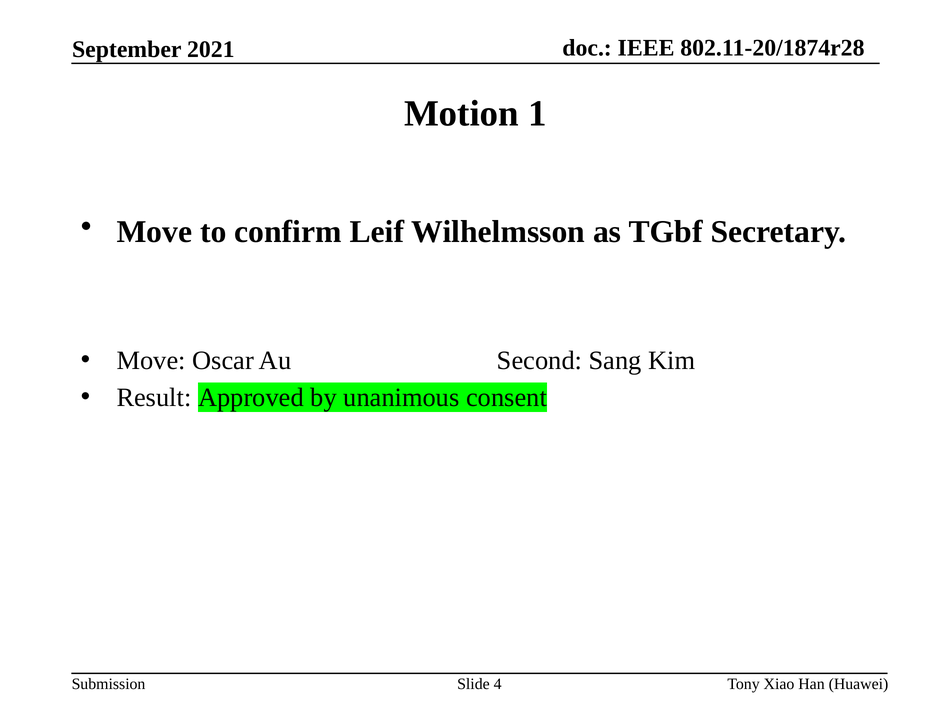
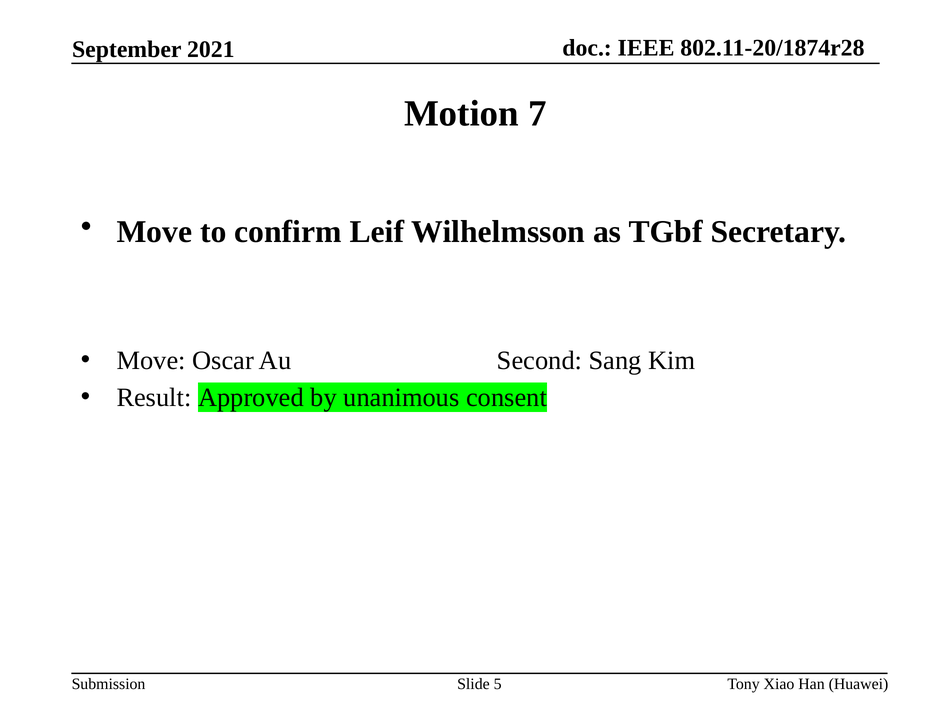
1: 1 -> 7 (537, 114)
4: 4 -> 5 (498, 684)
